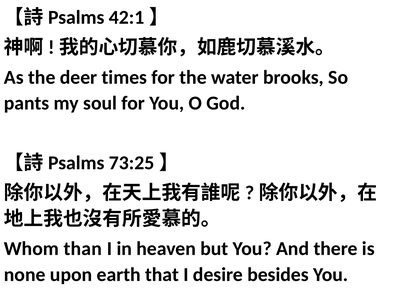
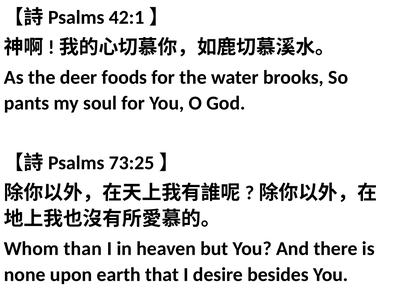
times: times -> foods (124, 77)
